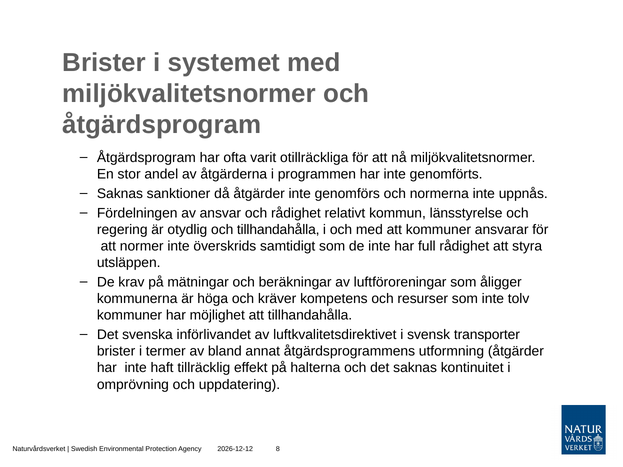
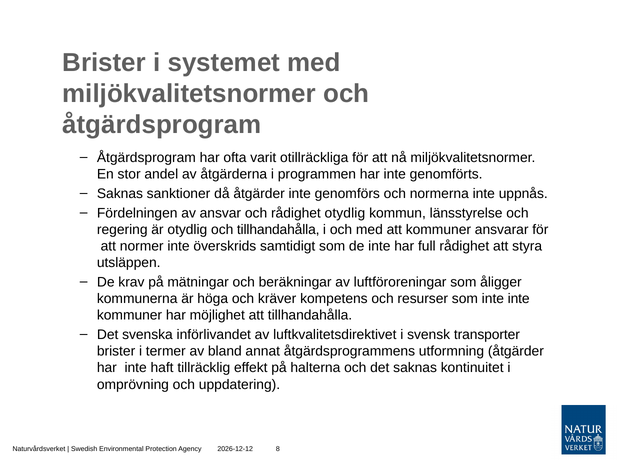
rådighet relativt: relativt -> otydlig (345, 213)
inte tolv: tolv -> inte (519, 299)
